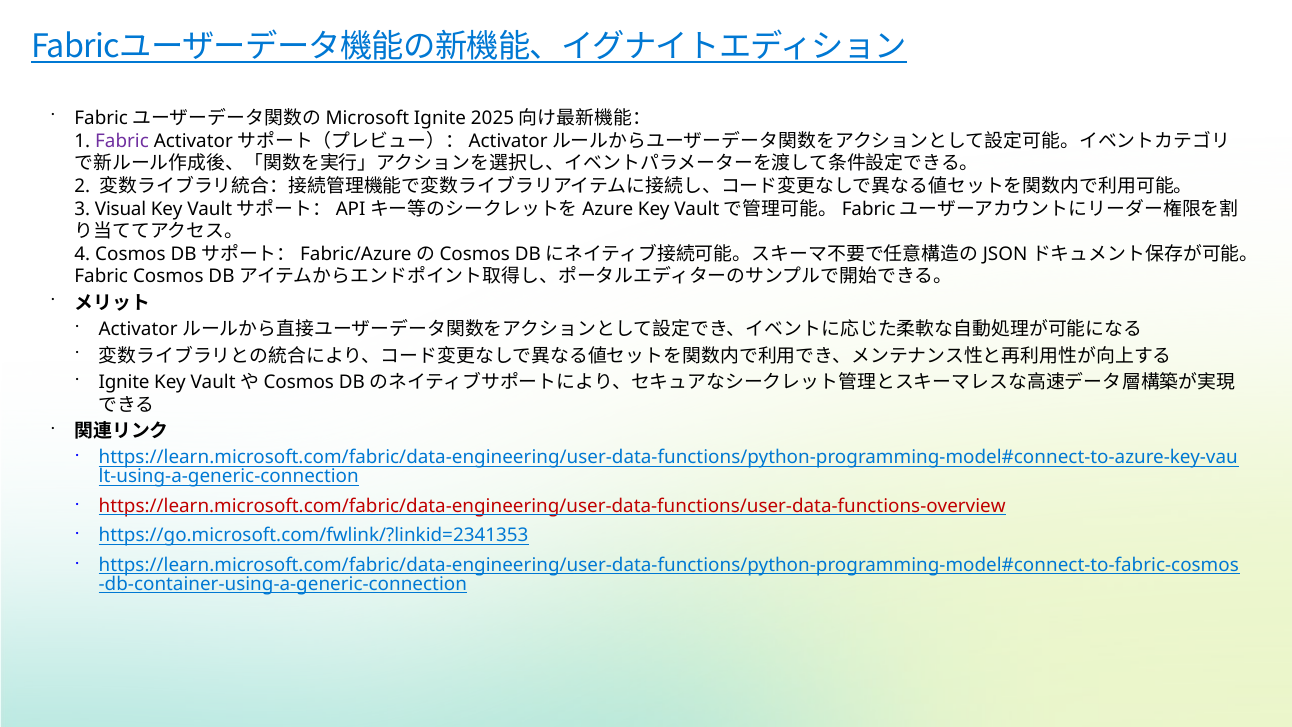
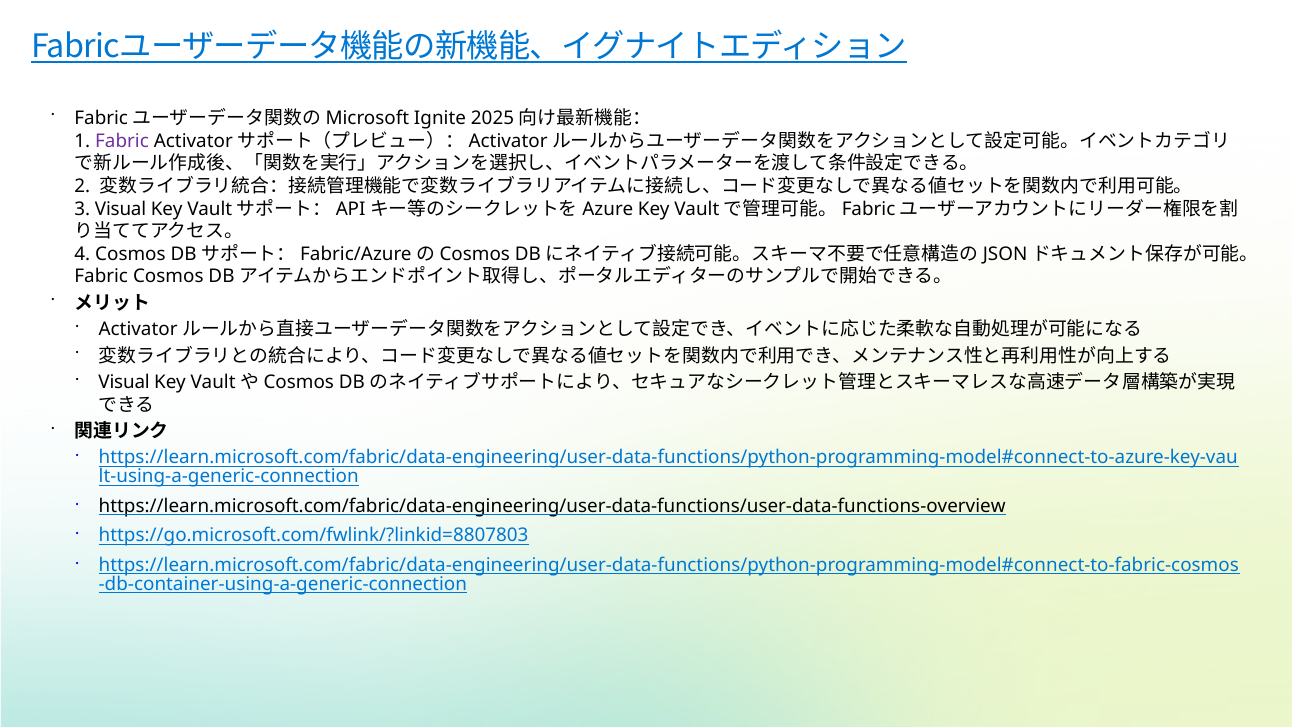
Ignite: Ignite -> Visual (124, 382)
https://learn.microsoft.com/fabric/data-engineering/user-data-functions/user-data-functions-overview colour: red -> black (552, 506)
https://go.microsoft.com/fwlink/?linkid=2341353: https://go.microsoft.com/fwlink/?linkid=2341353 -> https://go.microsoft.com/fwlink/?linkid=8807803 (314, 535)
